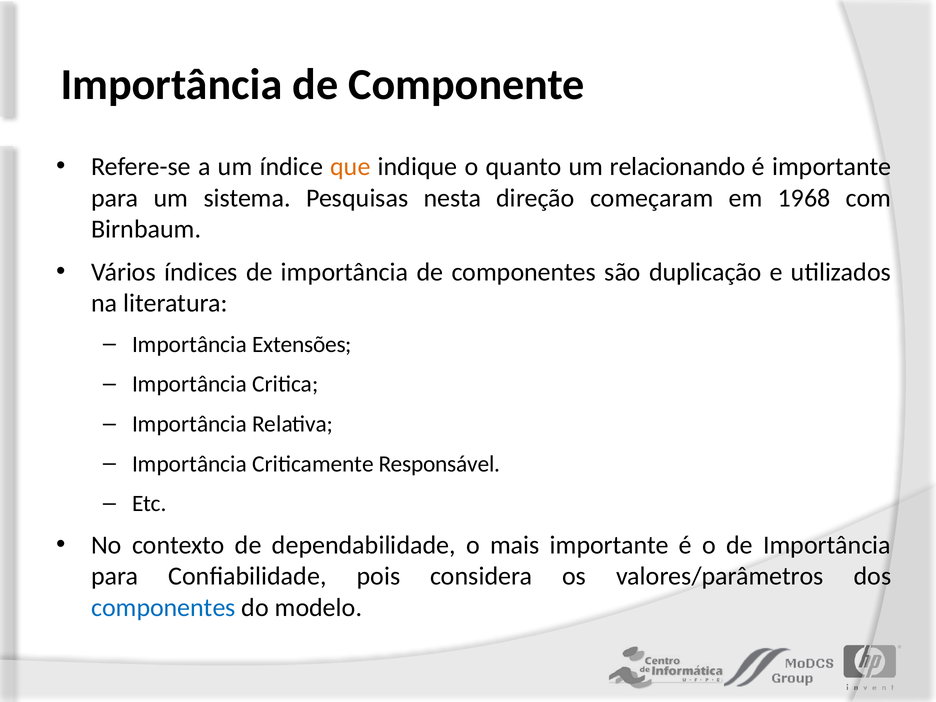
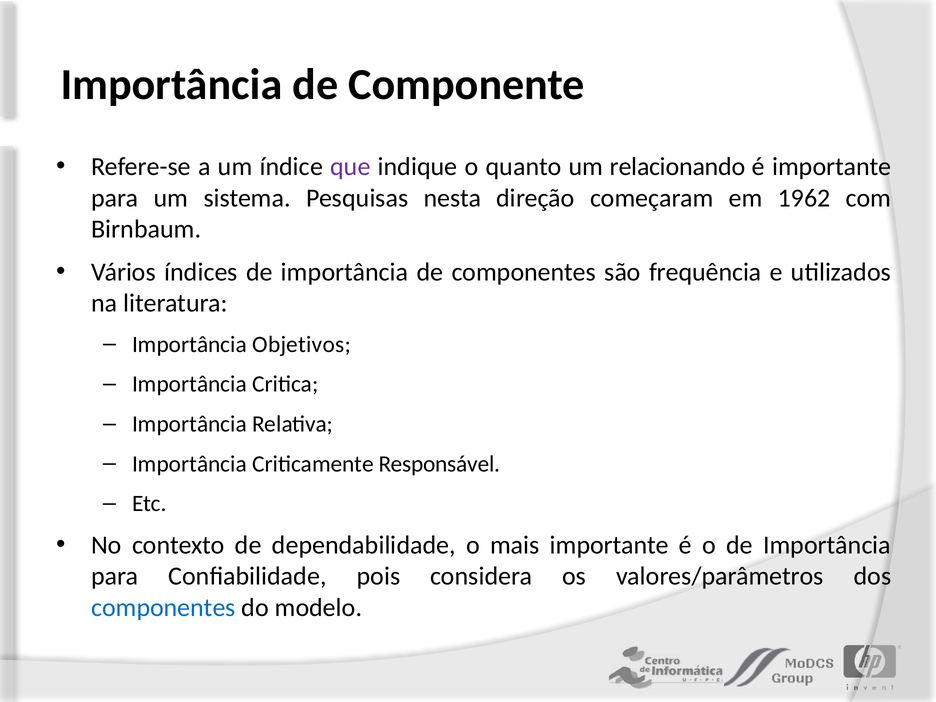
que colour: orange -> purple (350, 167)
1968: 1968 -> 1962 (804, 198)
duplicação: duplicação -> frequência (705, 272)
Extensões: Extensões -> Objetivos (302, 344)
